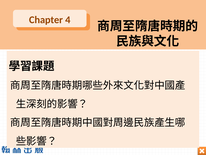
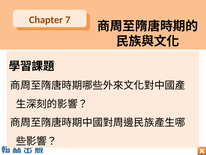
4: 4 -> 7 (68, 20)
